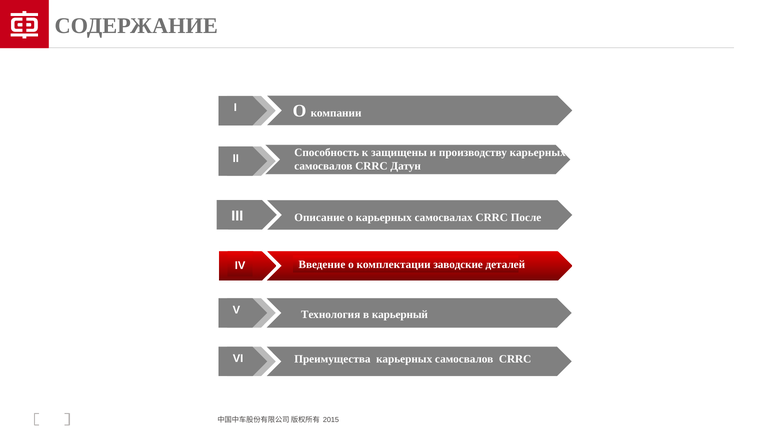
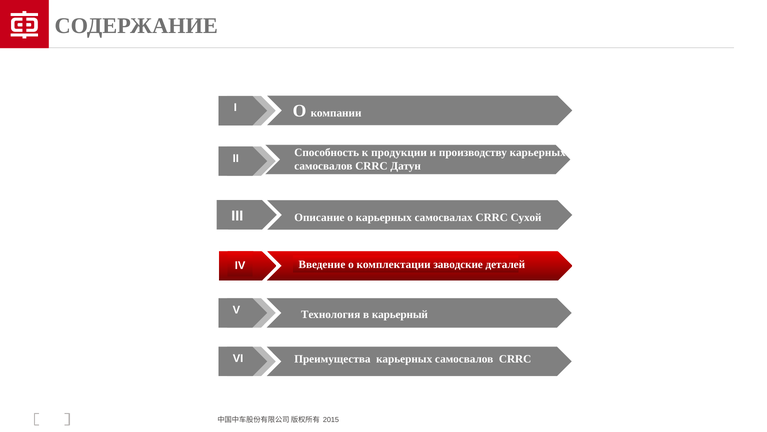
защищены: защищены -> продукции (399, 152)
После: После -> Сухой (526, 217)
